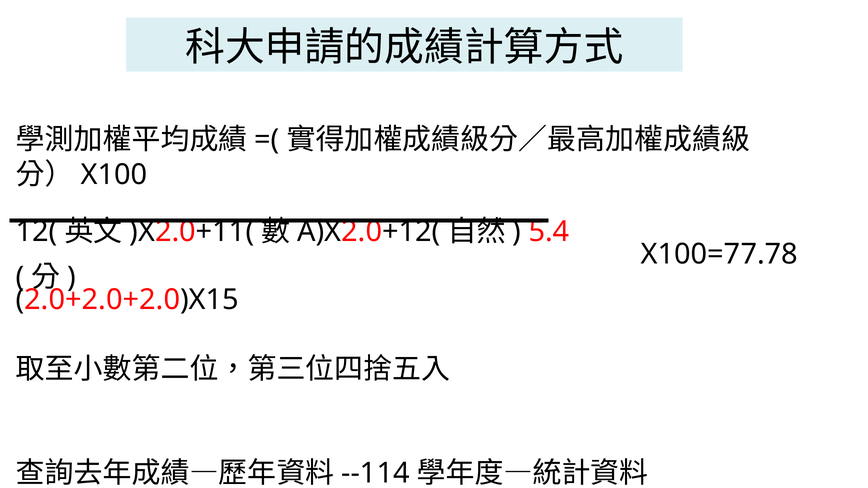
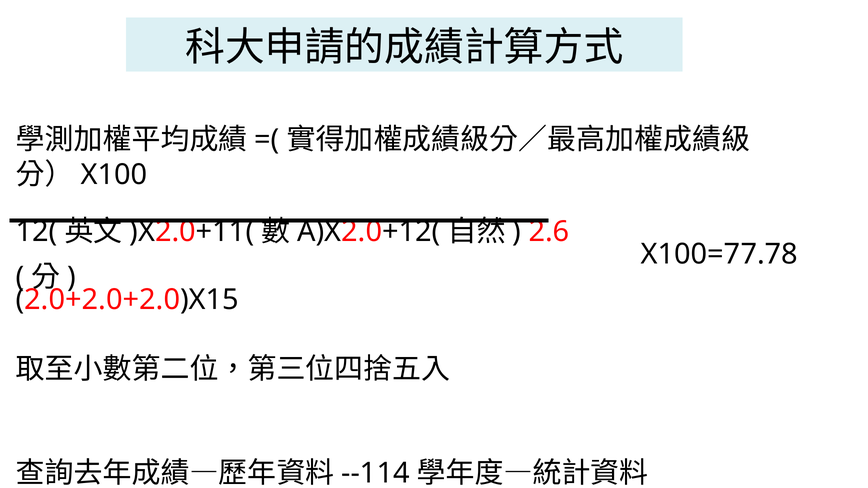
5.4: 5.4 -> 2.6 (549, 232)
